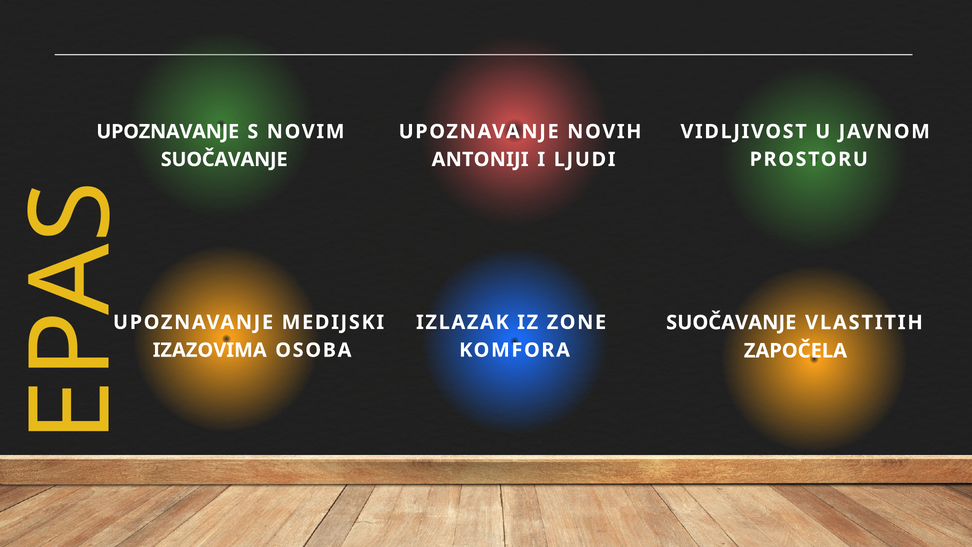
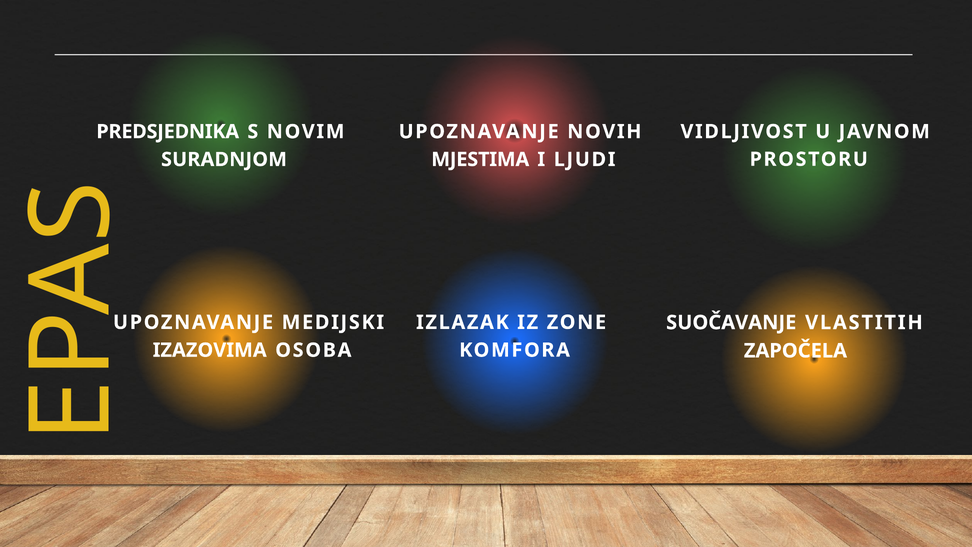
UPOZNAVANJE: UPOZNAVANJE -> PREDSJEDNIKA (168, 132)
SUOČAVANJE: SUOČAVANJE -> SURADNJOM (224, 159)
ANTONIJI: ANTONIJI -> MJESTIMA (480, 159)
